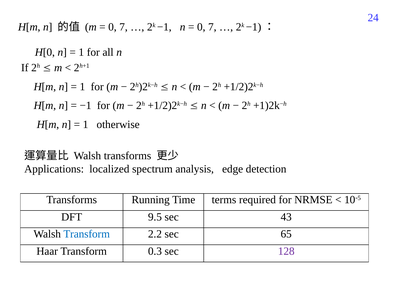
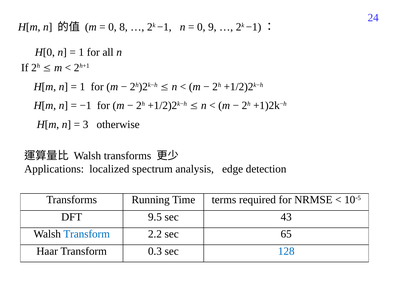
7: 7 -> 8 (124, 27)
7: 7 -> 9 (212, 27)
1: 1 -> 3 (86, 124)
128 colour: purple -> blue (286, 251)
